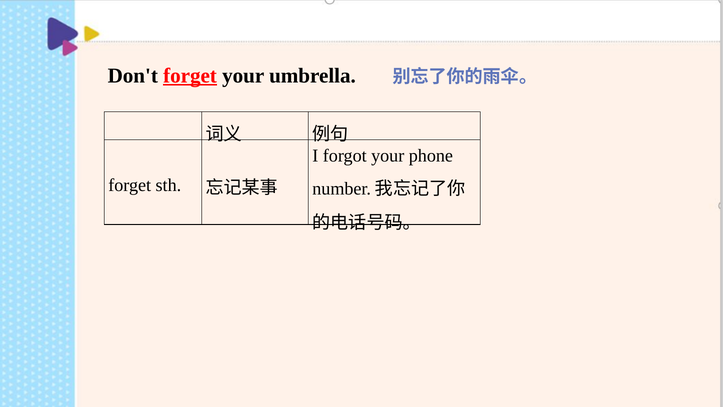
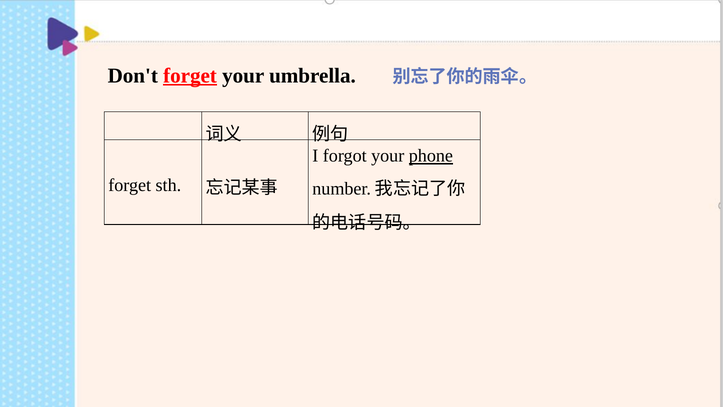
phone underline: none -> present (431, 156)
